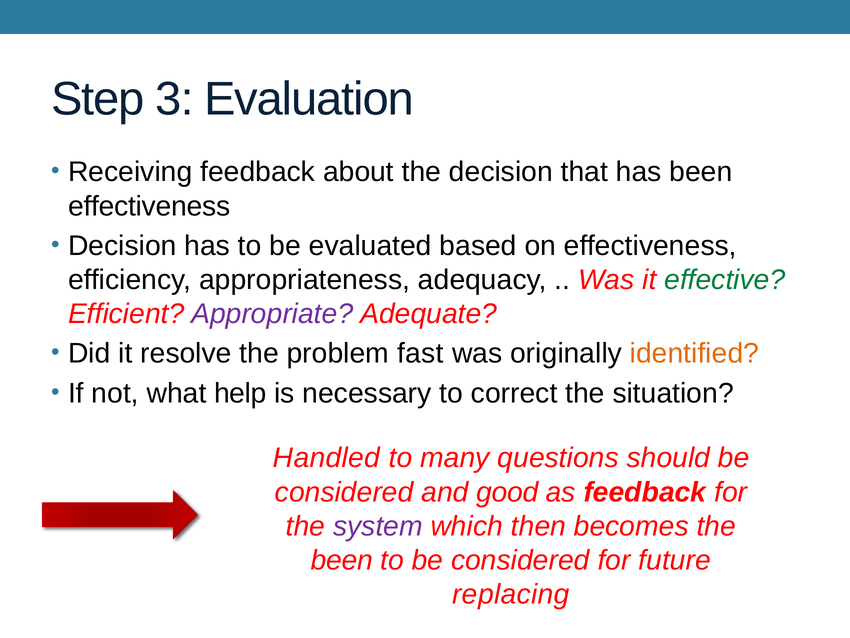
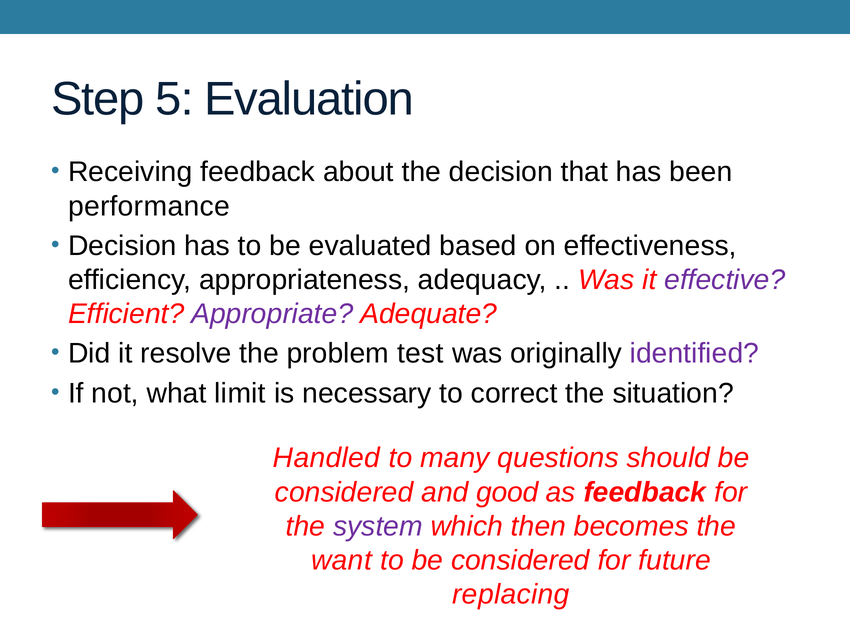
3: 3 -> 5 (175, 99)
effectiveness: effectiveness -> performance (149, 206)
effective colour: green -> purple (725, 280)
fast: fast -> test (420, 353)
identified colour: orange -> purple (694, 353)
help: help -> limit (240, 393)
been: been -> want (342, 560)
